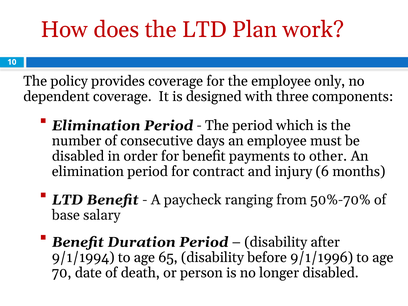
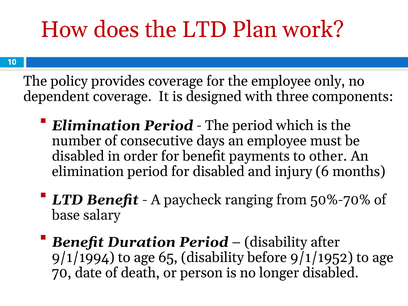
for contract: contract -> disabled (219, 171)
9/1/1996: 9/1/1996 -> 9/1/1952 (322, 257)
